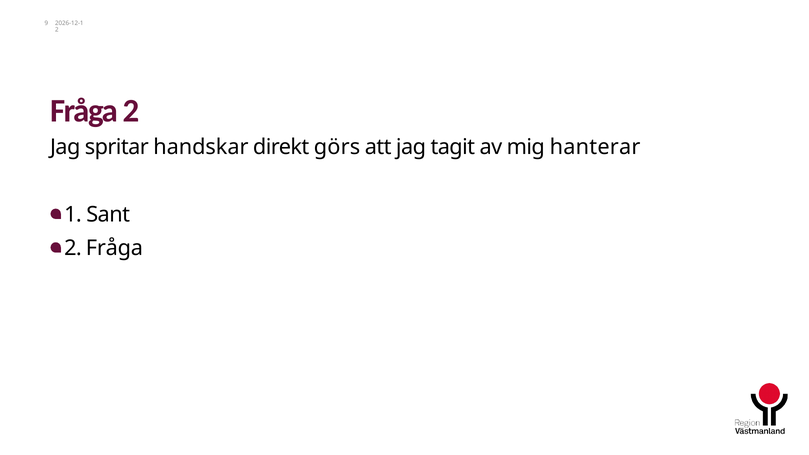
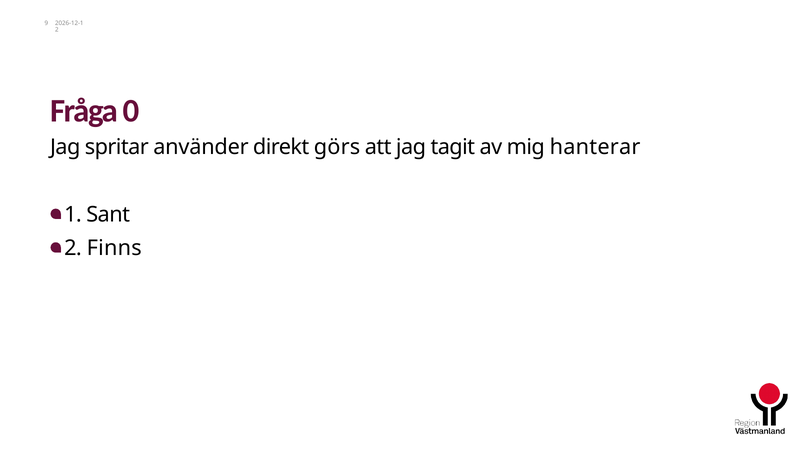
Fråga 2: 2 -> 0 (131, 111)
handskar: handskar -> använder (201, 147)
2 Fråga: Fråga -> Finns (114, 248)
